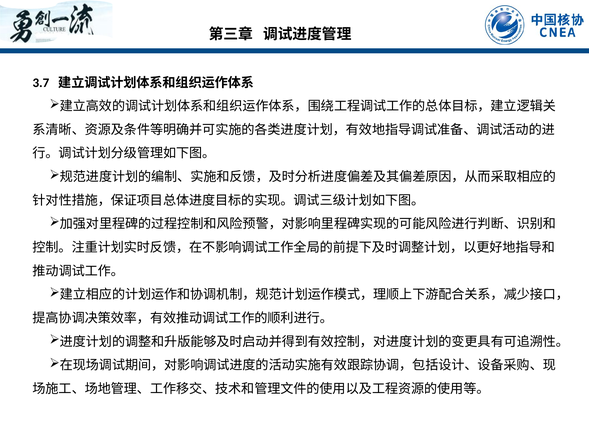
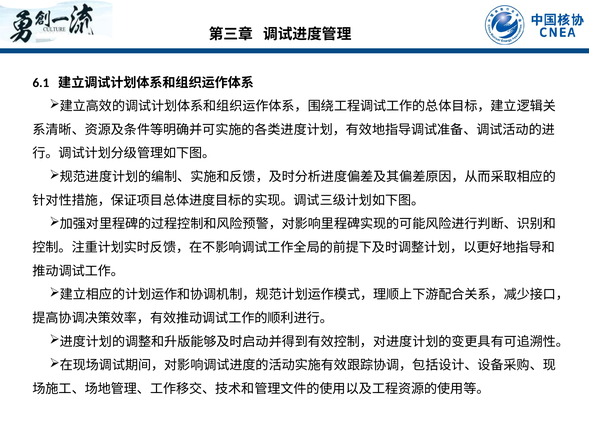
3.7: 3.7 -> 6.1 (41, 83)
